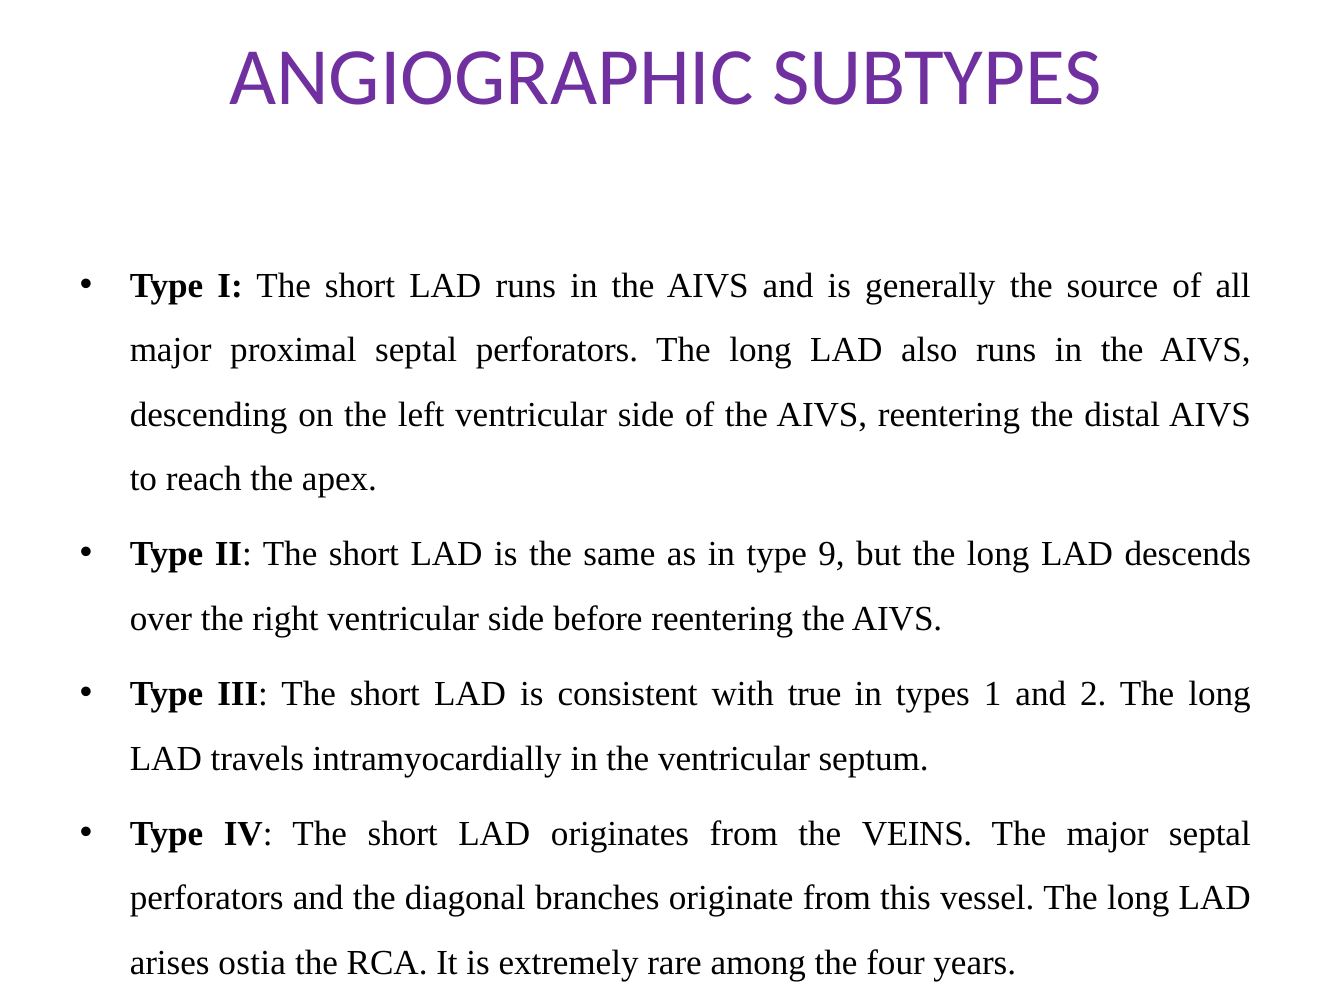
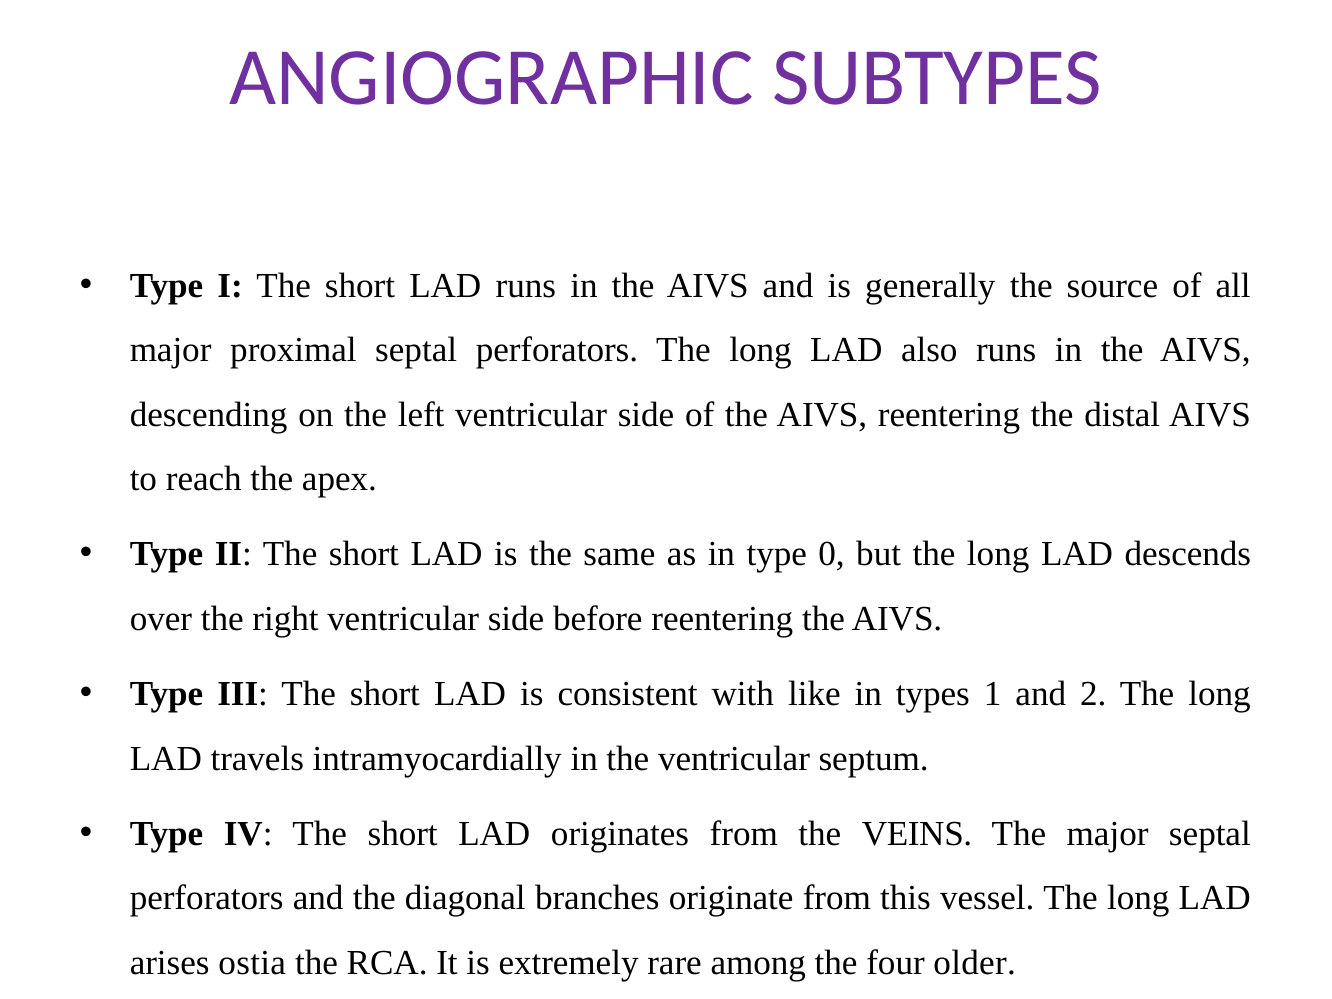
9: 9 -> 0 (832, 554)
true: true -> like (814, 694)
years: years -> older (975, 963)
